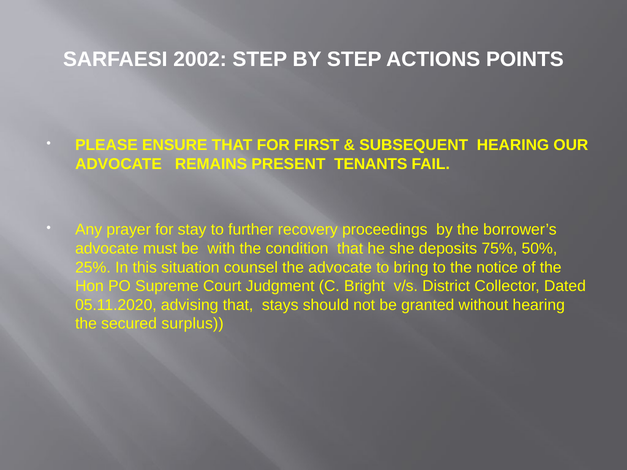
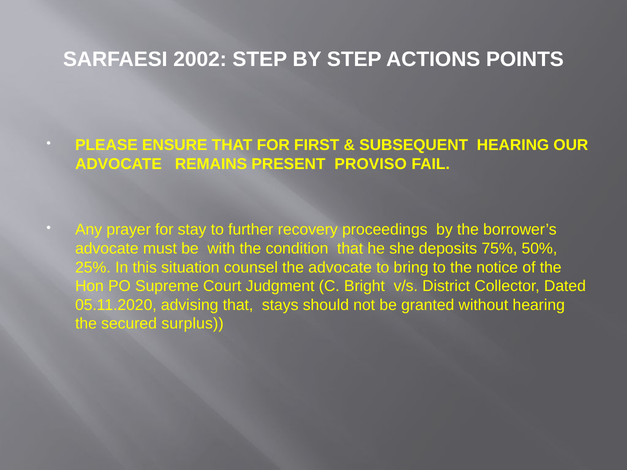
TENANTS: TENANTS -> PROVISO (371, 164)
